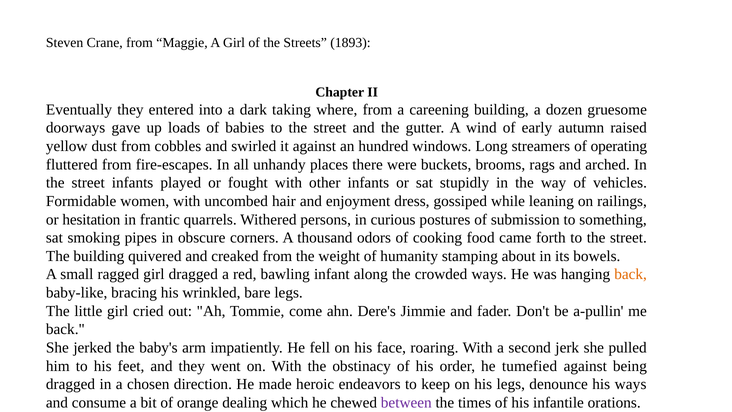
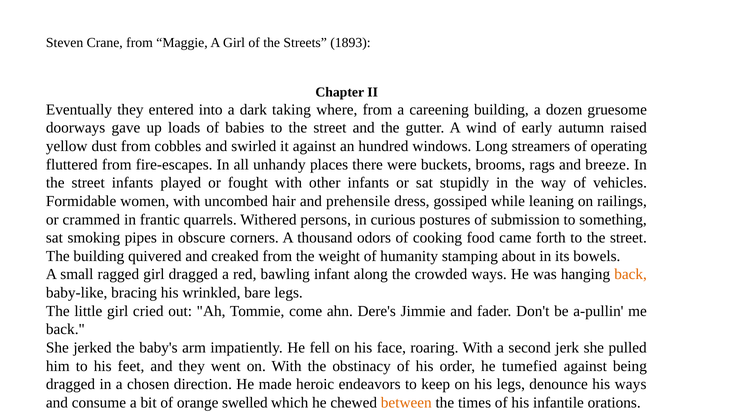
arched: arched -> breeze (608, 164)
enjoyment: enjoyment -> prehensile (358, 201)
hesitation: hesitation -> crammed (91, 219)
dealing: dealing -> swelled (245, 402)
between colour: purple -> orange (406, 402)
